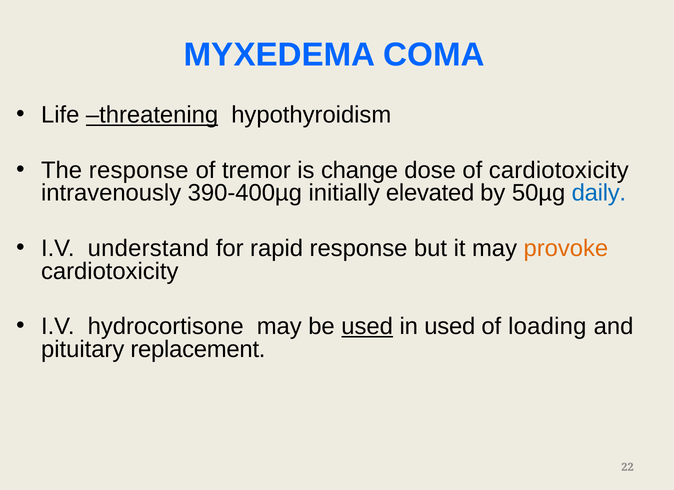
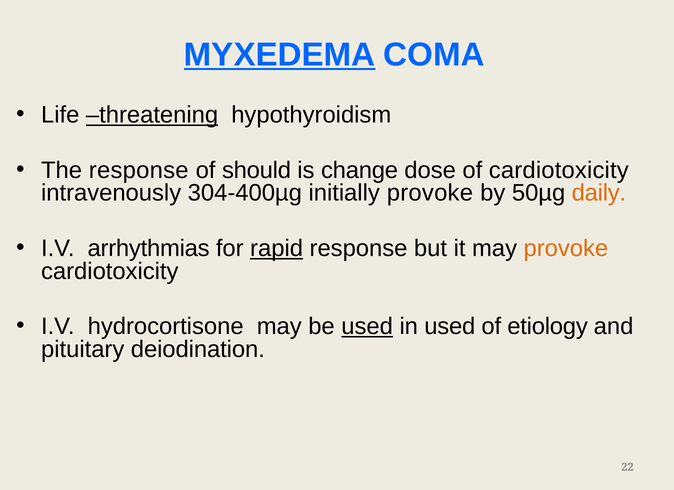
MYXEDEMA underline: none -> present (280, 55)
tremor: tremor -> should (257, 170)
390-400µg: 390-400µg -> 304-400µg (245, 193)
initially elevated: elevated -> provoke (430, 193)
daily colour: blue -> orange (599, 193)
understand: understand -> arrhythmias (149, 248)
rapid underline: none -> present (277, 248)
loading: loading -> etiology (548, 327)
replacement: replacement -> deiodination (198, 350)
